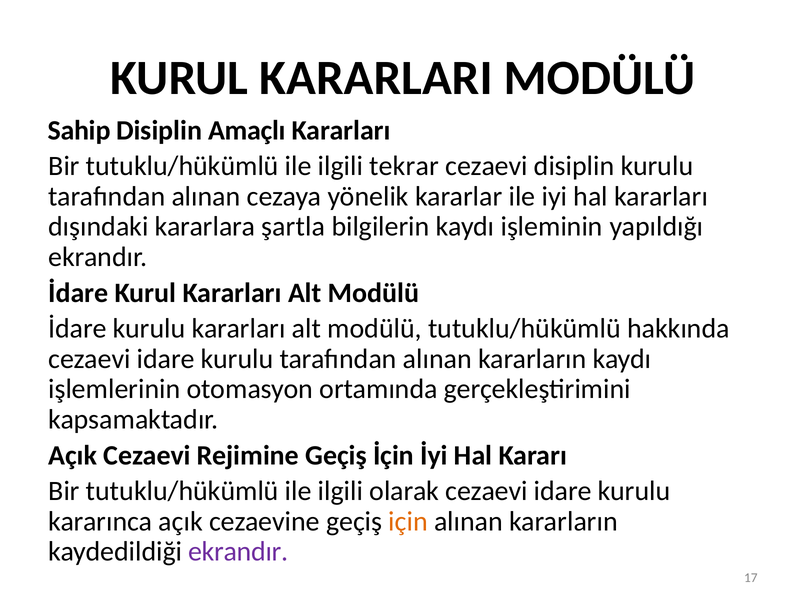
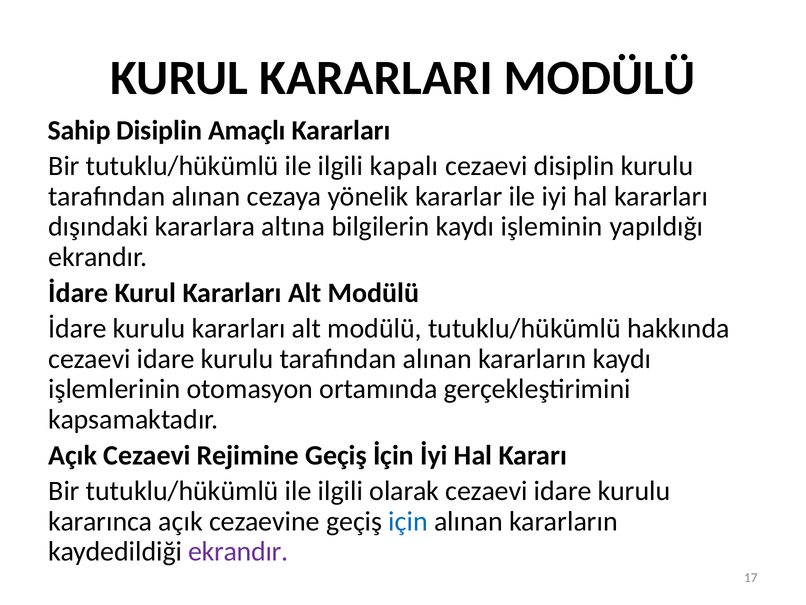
tekrar: tekrar -> kapalı (404, 166)
şartla: şartla -> altına (293, 227)
için colour: orange -> blue (408, 521)
